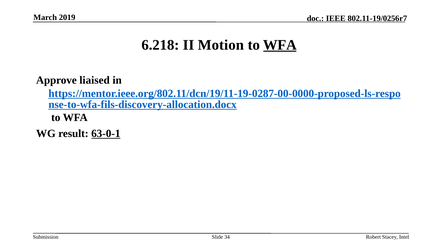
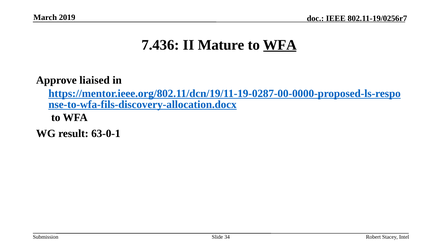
6.218: 6.218 -> 7.436 (160, 45)
Motion: Motion -> Mature (221, 45)
63-0-1 underline: present -> none (106, 133)
